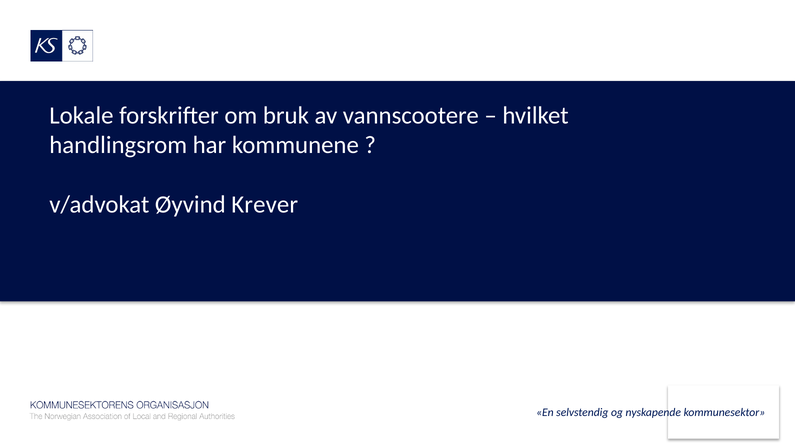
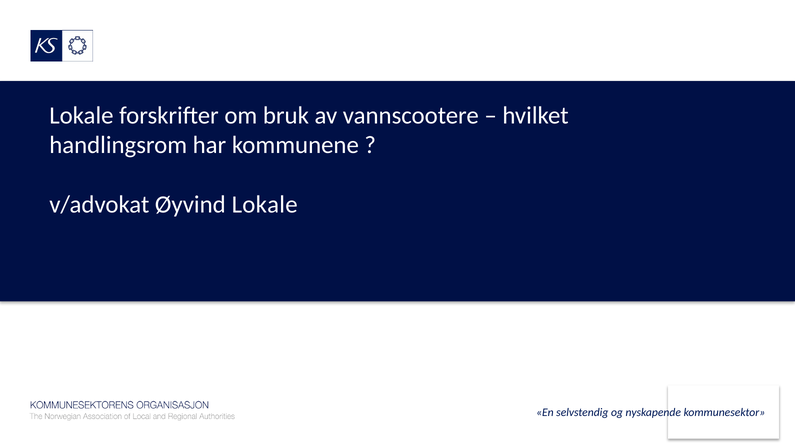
Øyvind Krever: Krever -> Lokale (265, 205)
